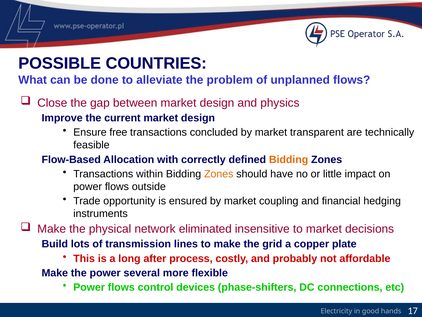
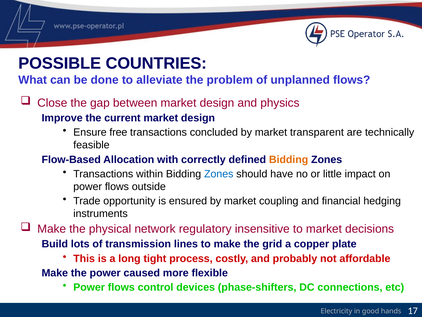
Zones colour: orange -> blue (219, 174)
eliminated: eliminated -> regulatory (205, 229)
after: after -> tight (155, 258)
several: several -> caused (142, 273)
